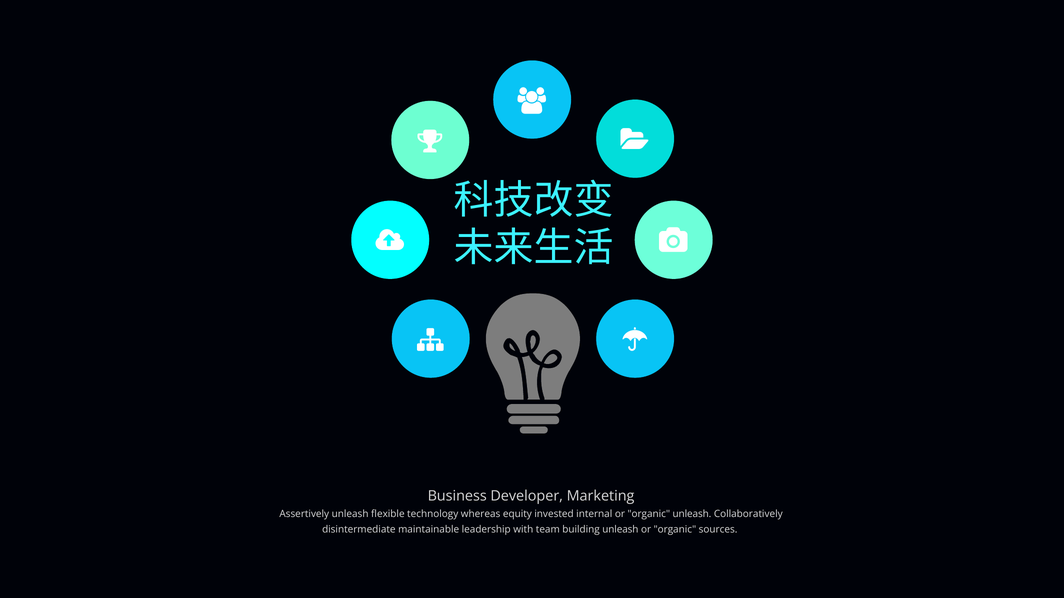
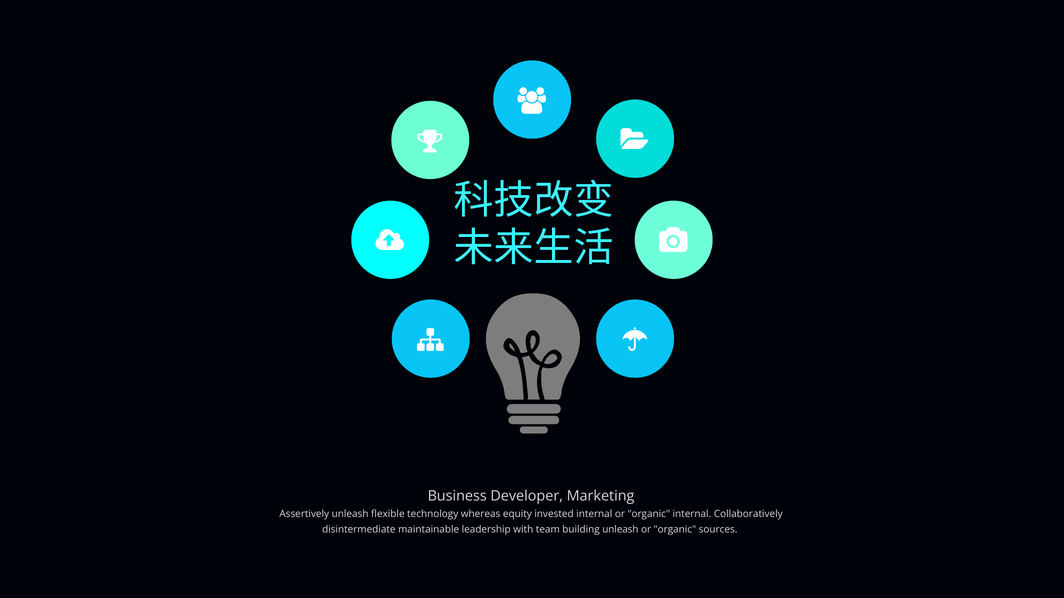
organic unleash: unleash -> internal (692, 514)
